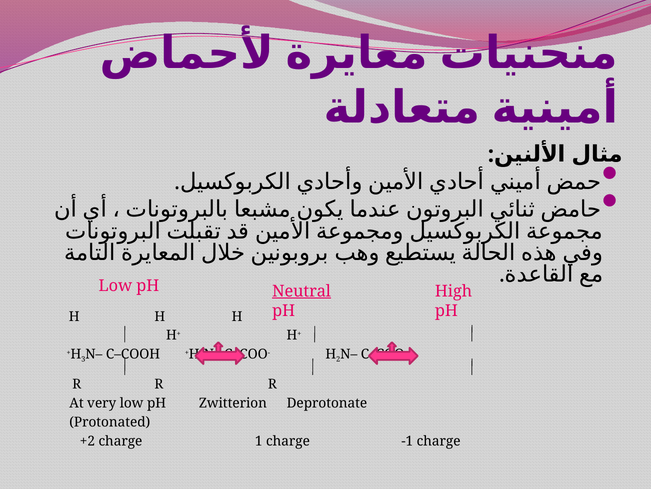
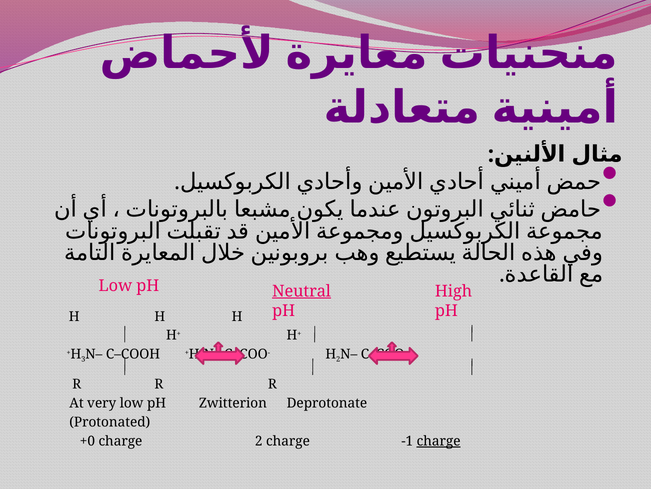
+2: +2 -> +0 (87, 440)
charge 1: 1 -> 2 (259, 440)
charge underline: none -> present (439, 440)
